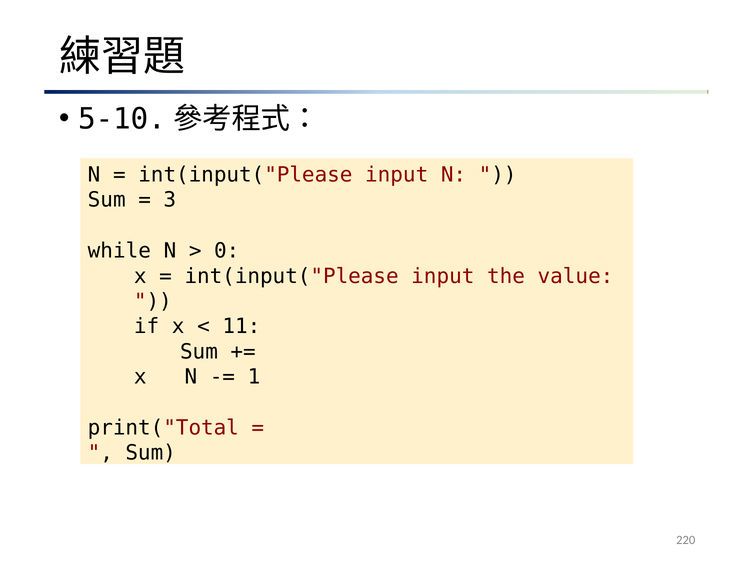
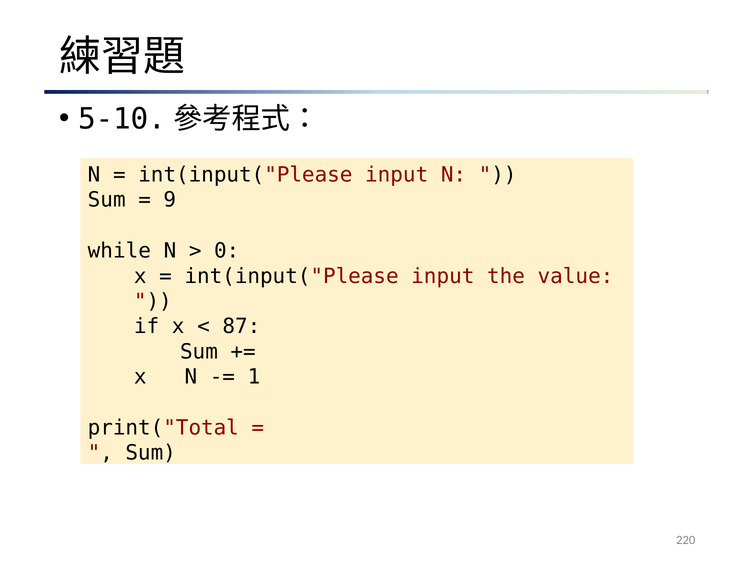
3: 3 -> 9 (170, 200)
11: 11 -> 87 (241, 327)
